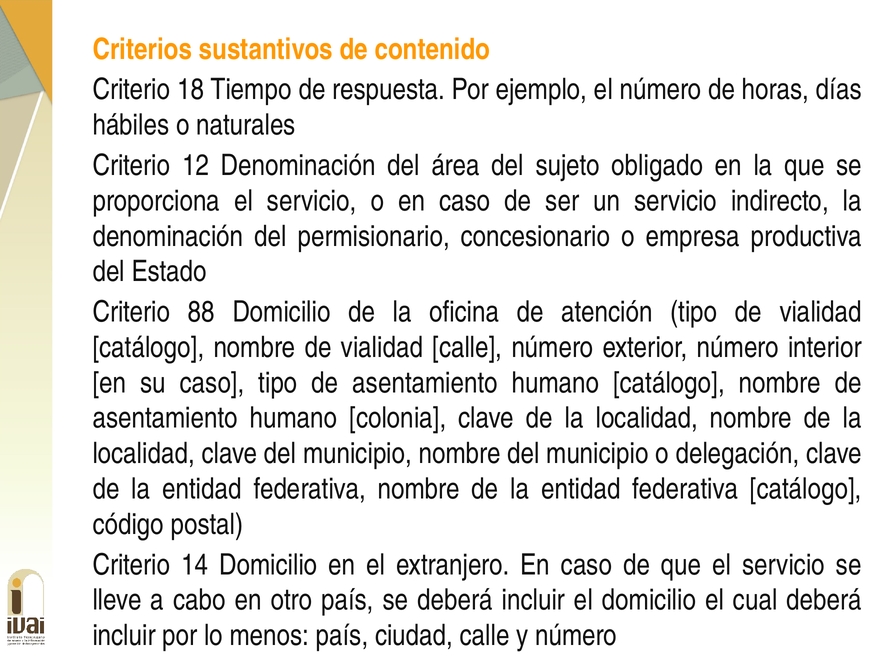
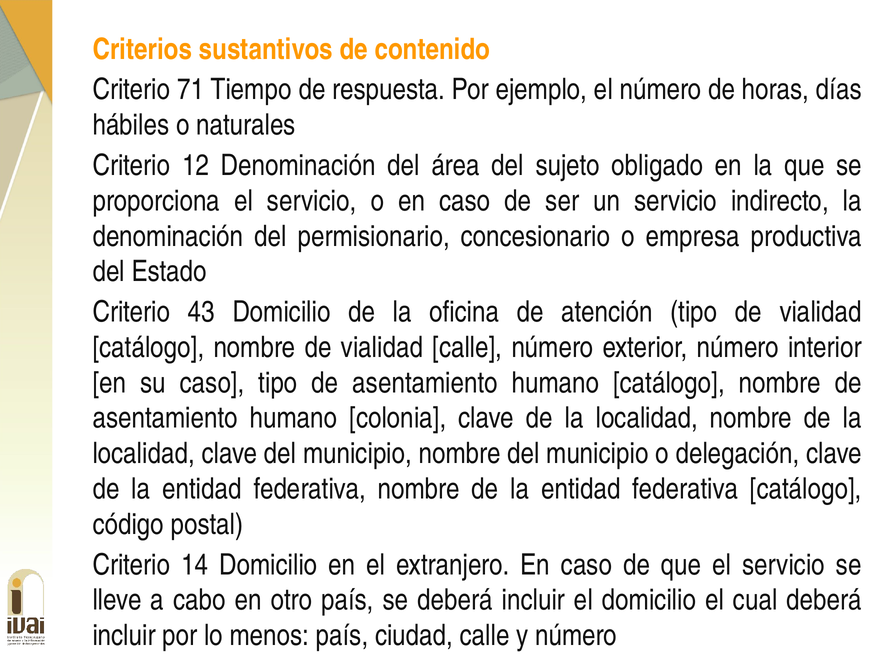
18: 18 -> 71 (191, 90)
88: 88 -> 43 (201, 312)
